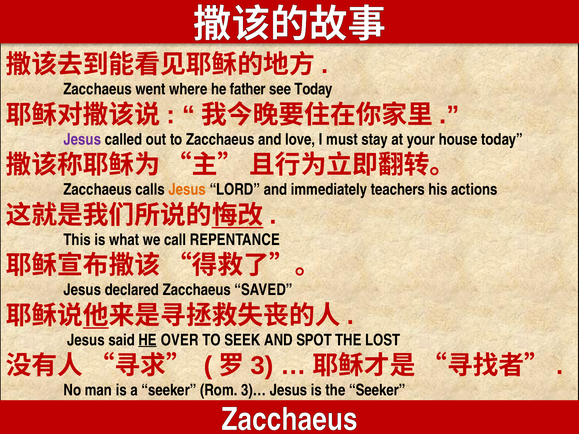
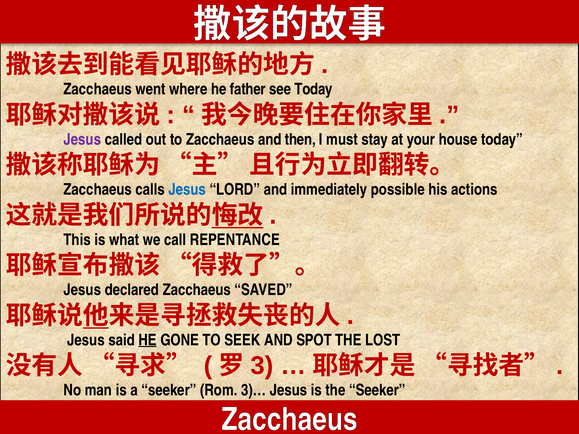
love: love -> then (300, 139)
Jesus colour: orange -> blue (187, 190)
teachers: teachers -> possible (398, 190)
OVER: OVER -> GONE (180, 340)
